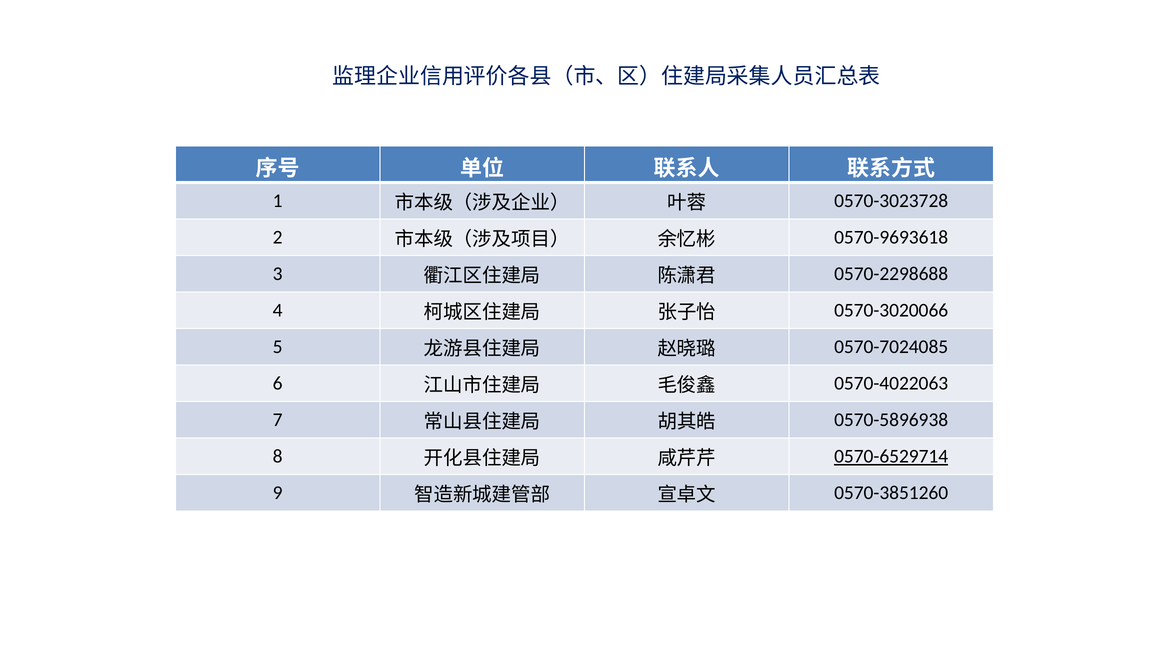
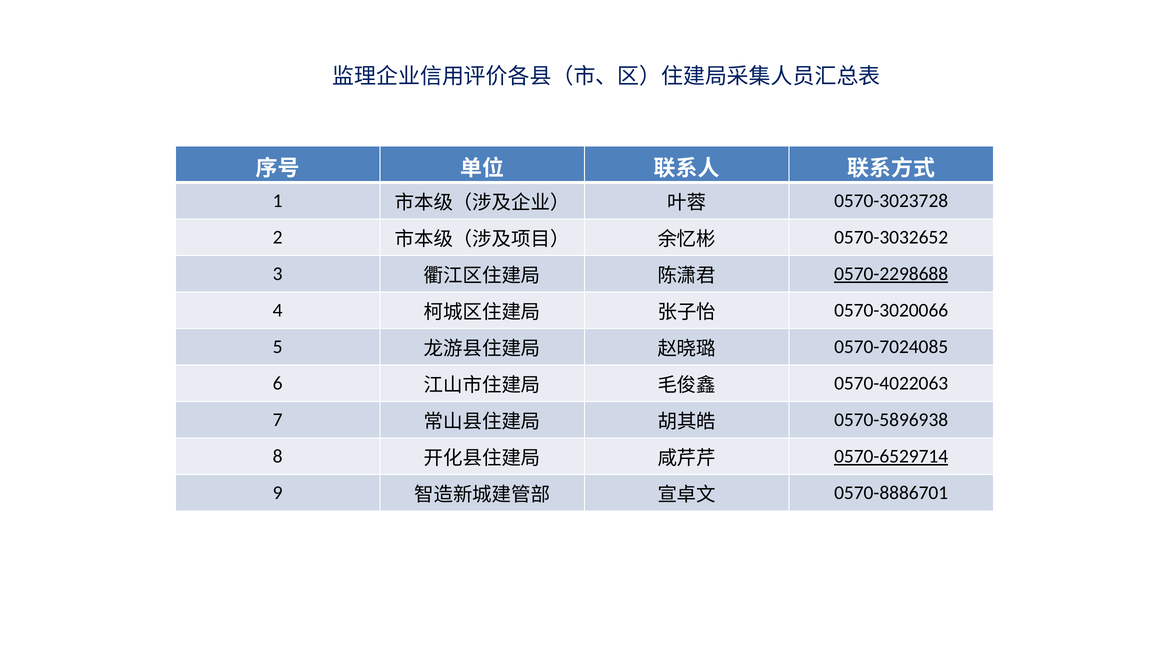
0570-9693618: 0570-9693618 -> 0570-3032652 (891, 238)
0570-2298688 underline: none -> present (891, 274)
0570-3851260: 0570-3851260 -> 0570-8886701 (891, 493)
